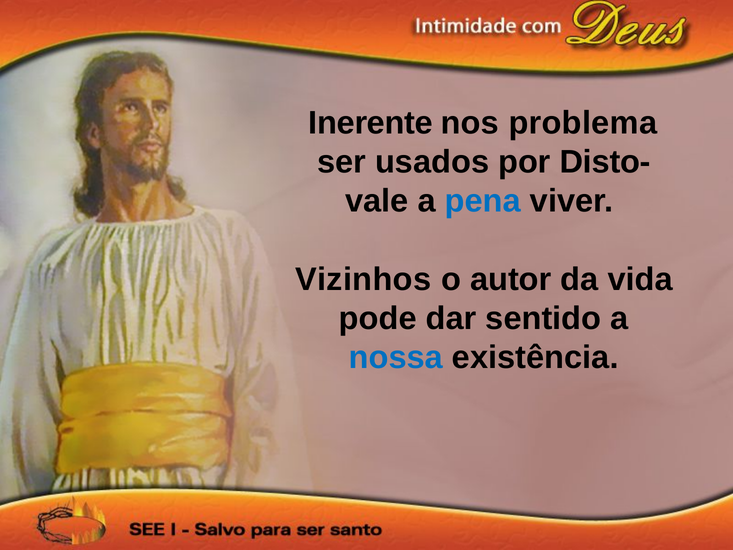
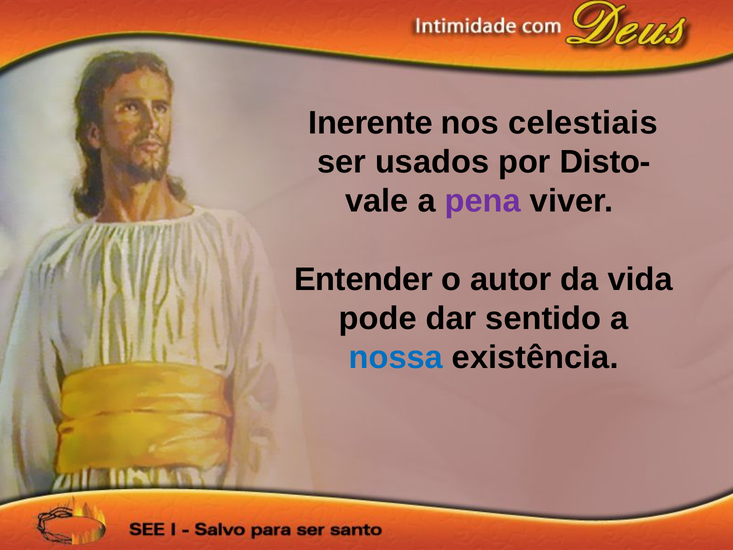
problema: problema -> celestiais (583, 123)
pena colour: blue -> purple (483, 201)
Vizinhos: Vizinhos -> Entender (363, 279)
